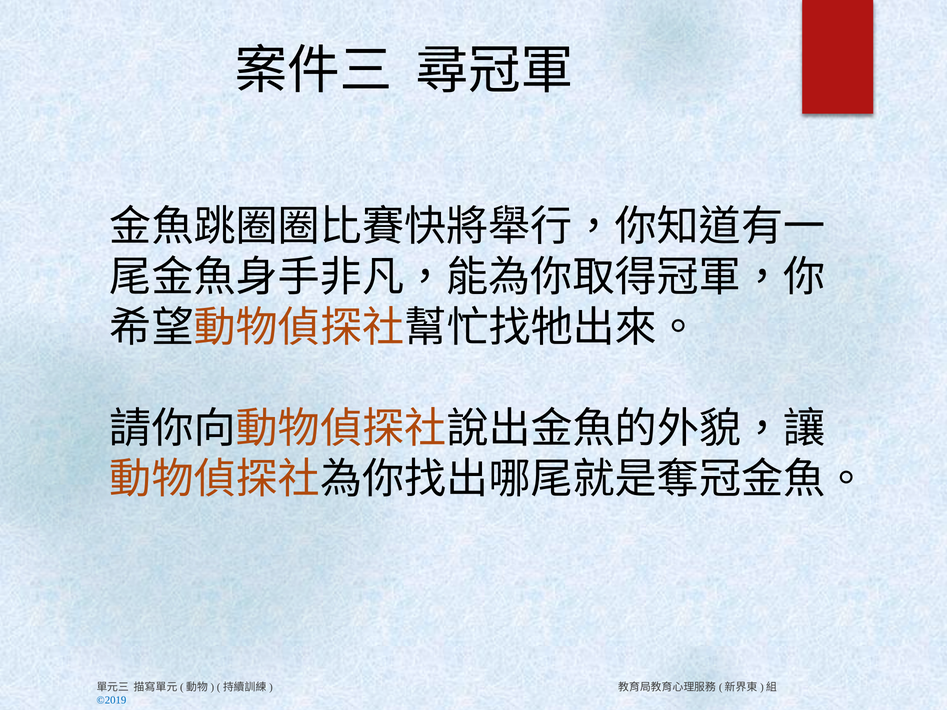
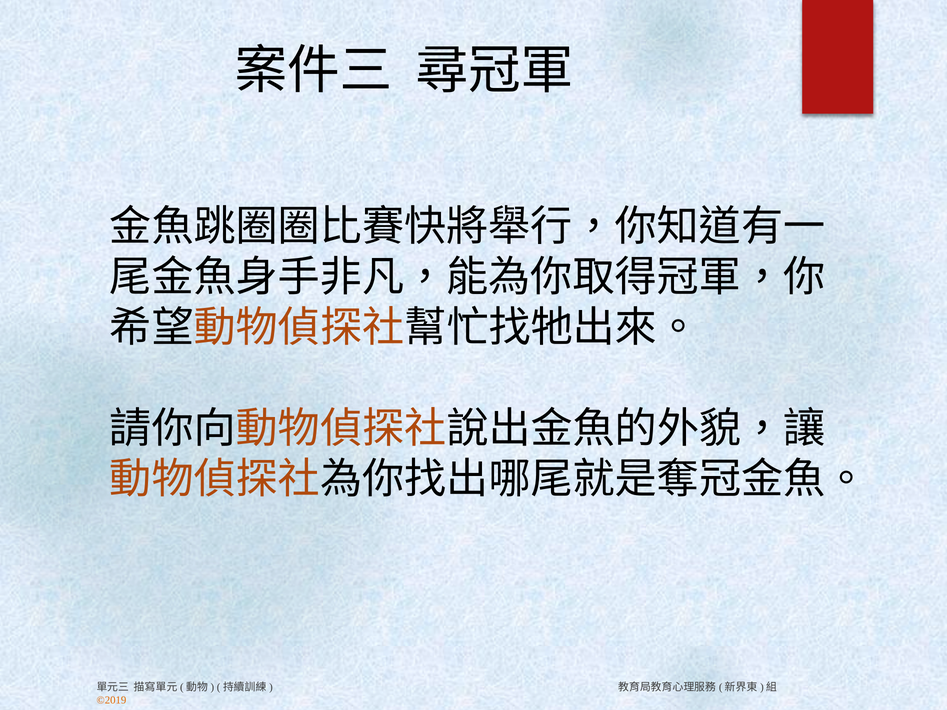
©2019 colour: blue -> orange (111, 700)
